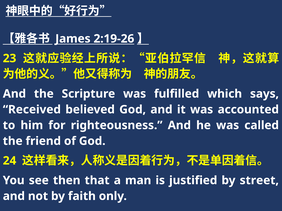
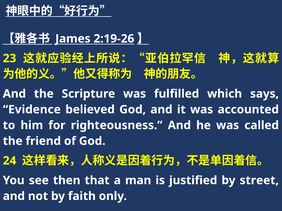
Received: Received -> Evidence (32, 110)
